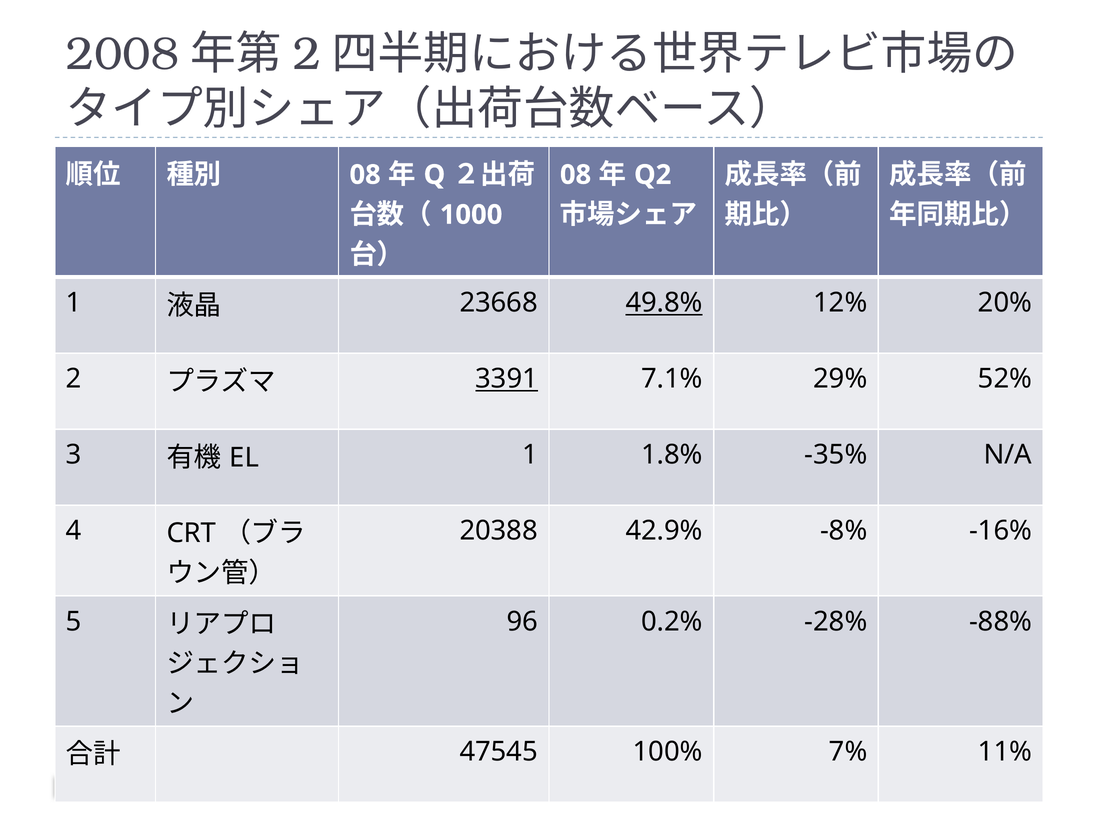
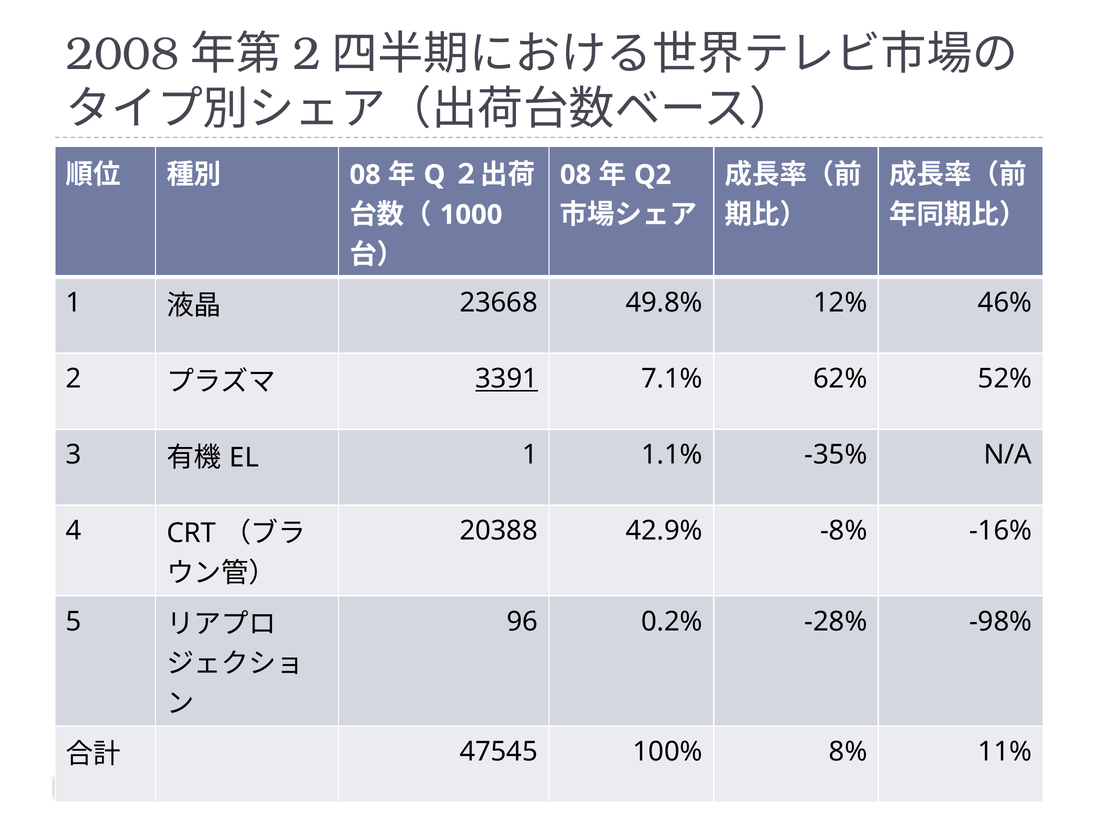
49.8% underline: present -> none (664, 303)
20%: 20% -> 46% (1005, 303)
29%: 29% -> 62% (840, 379)
1.8%: 1.8% -> 1.1% (672, 455)
-88%: -88% -> -98% (1001, 621)
7%: 7% -> 8% (848, 751)
